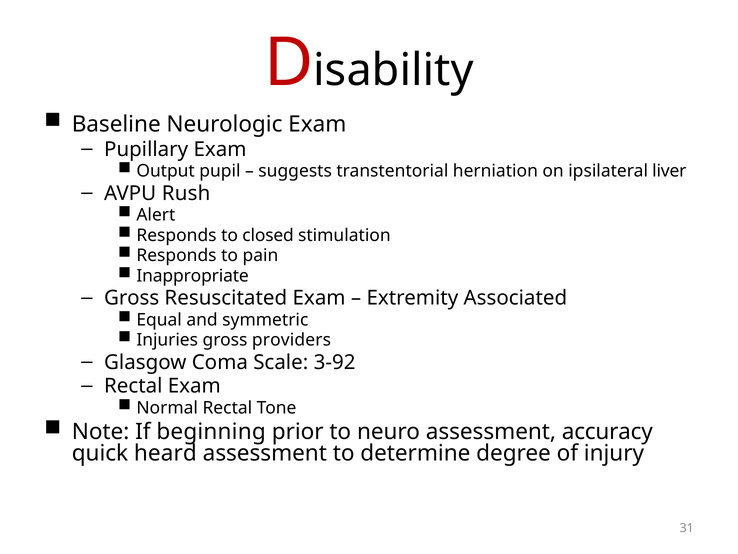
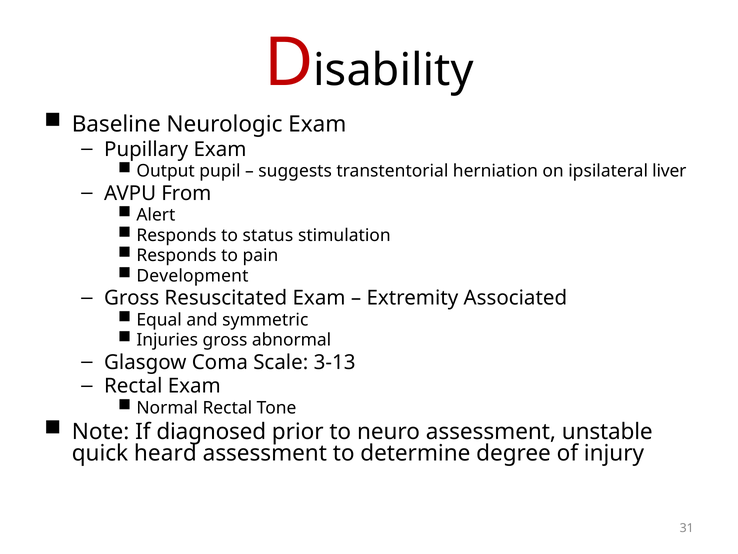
Rush: Rush -> From (186, 193)
closed: closed -> status (268, 235)
Inappropriate: Inappropriate -> Development (192, 276)
providers: providers -> abnormal (292, 340)
3-92: 3-92 -> 3-13 (335, 362)
beginning: beginning -> diagnosed (211, 431)
accuracy: accuracy -> unstable (607, 431)
